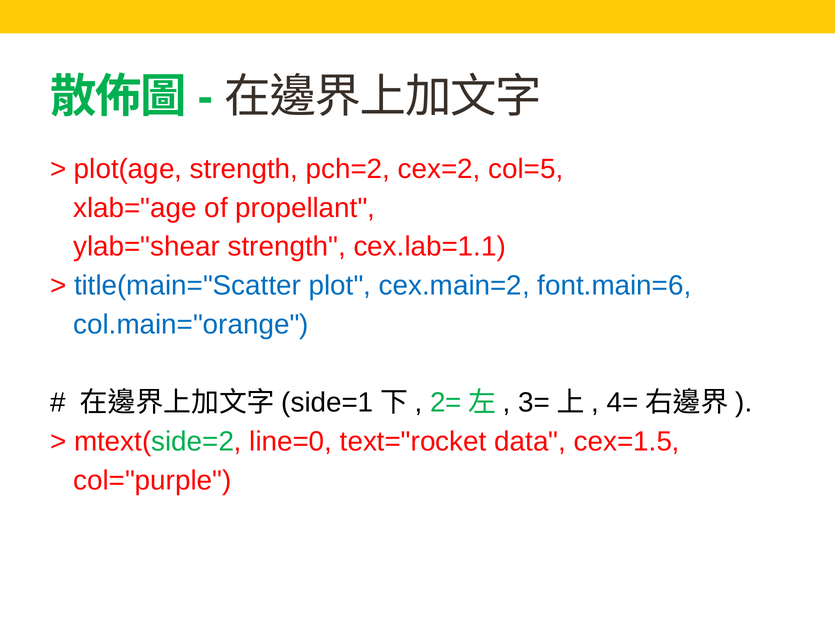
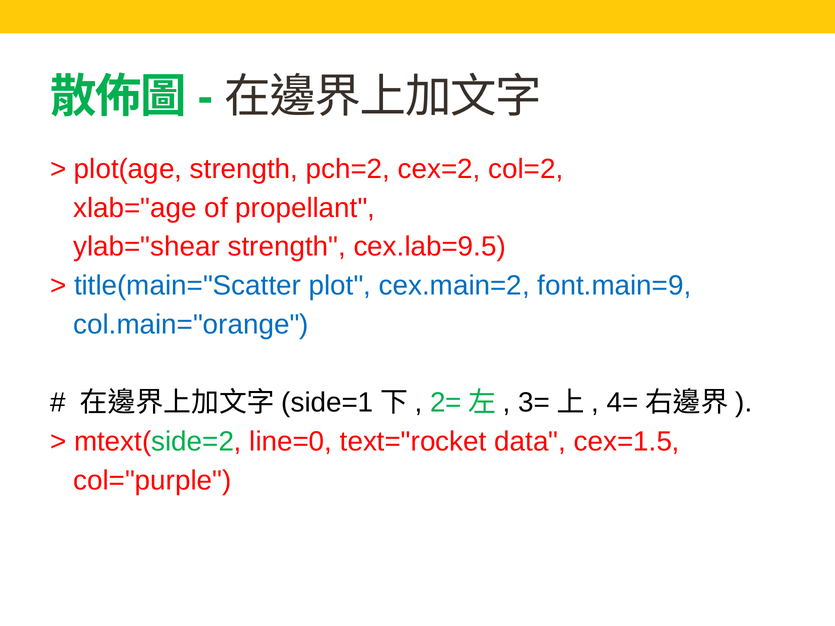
col=5: col=5 -> col=2 (526, 169)
cex.lab=1.1: cex.lab=1.1 -> cex.lab=9.5 (430, 247)
font.main=6: font.main=6 -> font.main=9 (614, 286)
